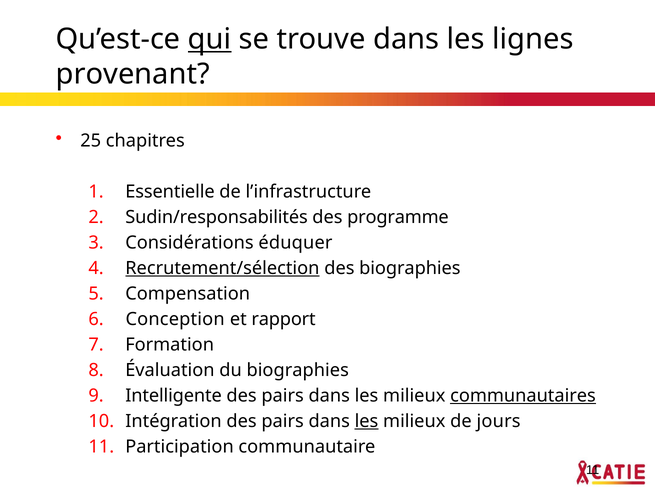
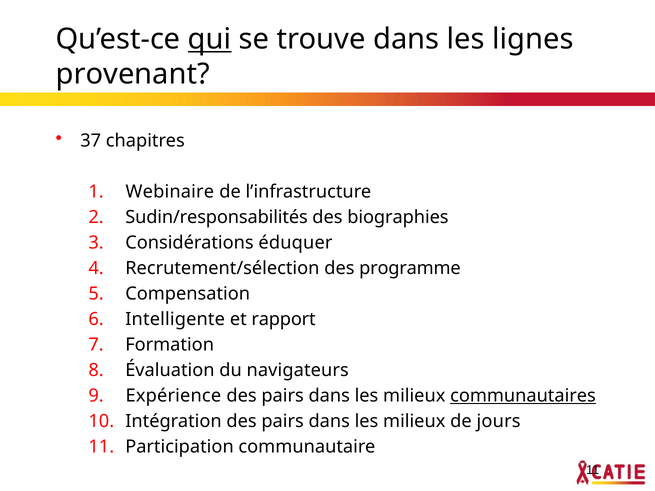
25: 25 -> 37 (91, 141)
Essentielle: Essentielle -> Webinaire (170, 192)
programme: programme -> biographies (398, 217)
Recrutement/sélection underline: present -> none (222, 268)
des biographies: biographies -> programme (410, 268)
Conception: Conception -> Intelligente (175, 319)
du biographies: biographies -> navigateurs (298, 370)
Intelligente: Intelligente -> Expérience (173, 396)
les underline: present -> none (366, 421)
